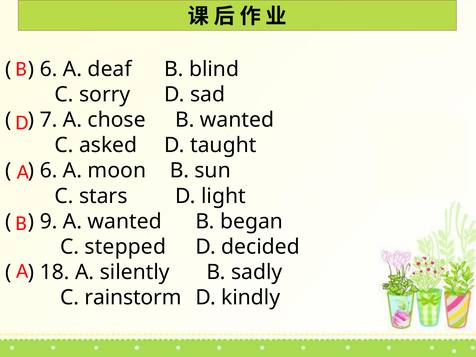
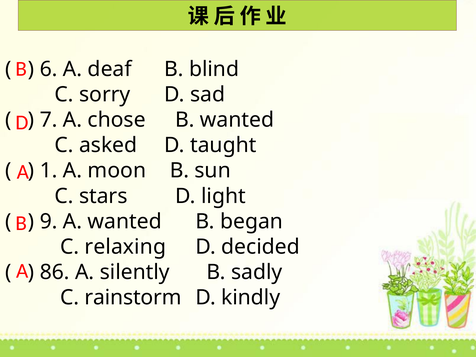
6: 6 -> 1 (49, 171)
stepped: stepped -> relaxing (125, 247)
18: 18 -> 86 (55, 272)
